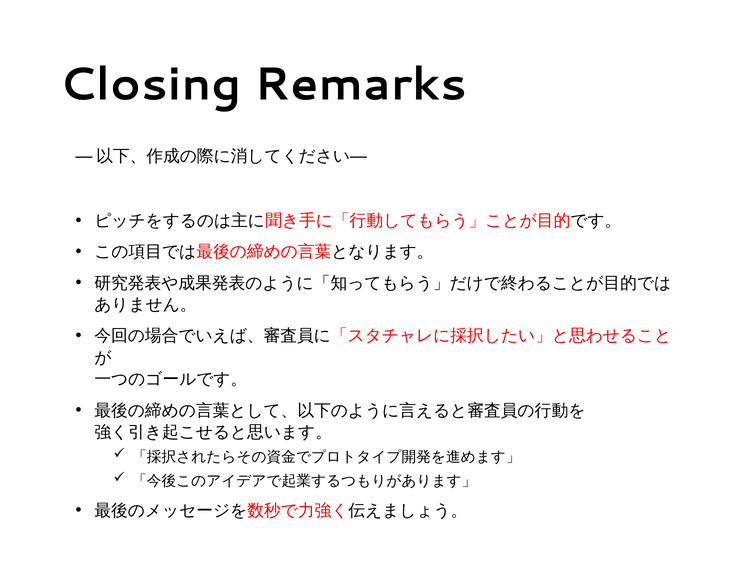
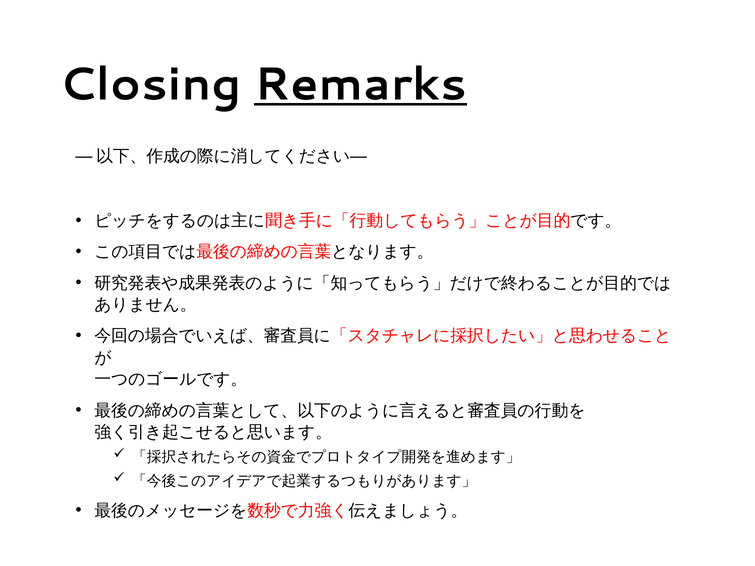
Remarks underline: none -> present (361, 85)
